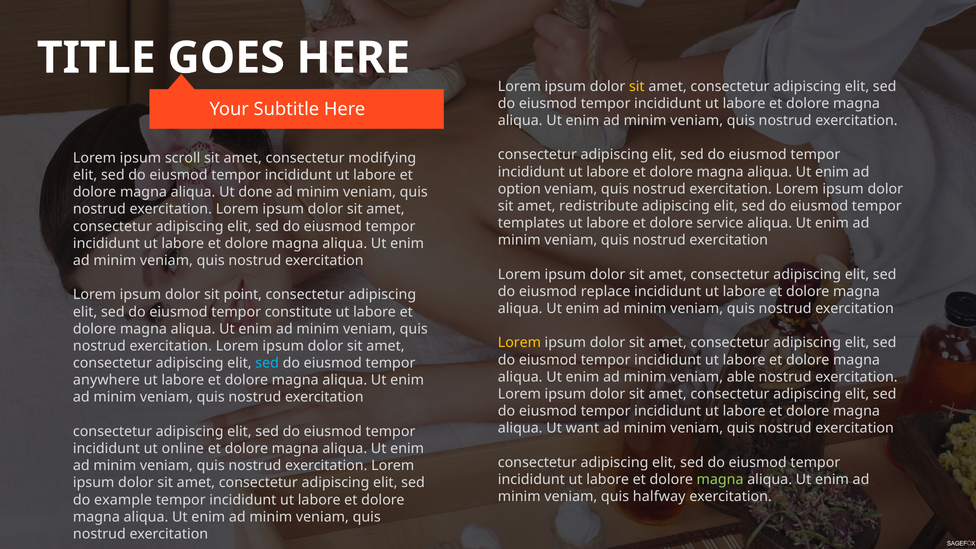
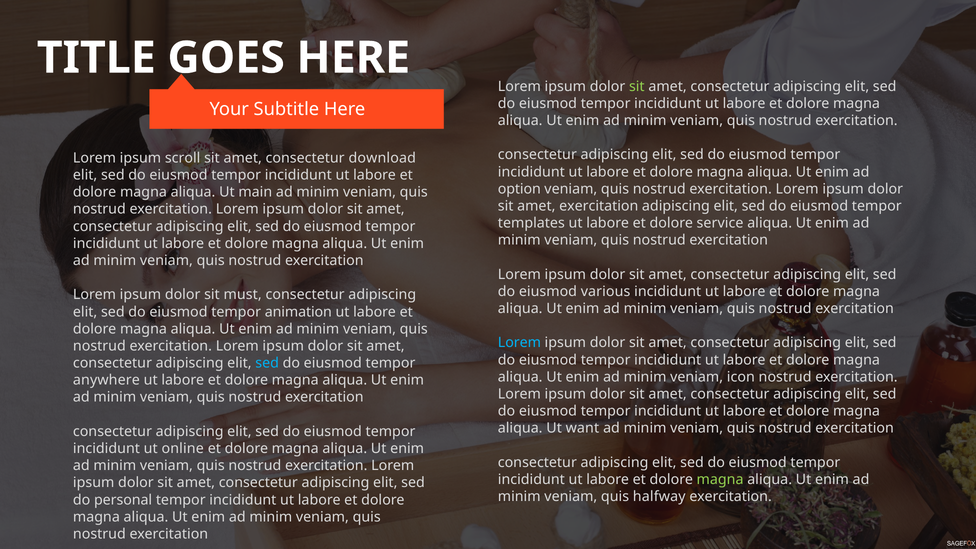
sit colour: yellow -> light green (637, 86)
modifying: modifying -> download (382, 158)
done: done -> main (255, 192)
amet redistribute: redistribute -> exercitation (599, 206)
replace: replace -> various (606, 291)
point: point -> must (243, 295)
constitute: constitute -> animation (298, 312)
Lorem colour: yellow -> light blue (519, 343)
able: able -> icon (741, 377)
example: example -> personal (123, 500)
